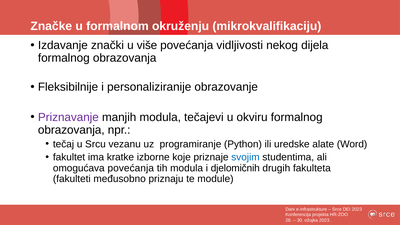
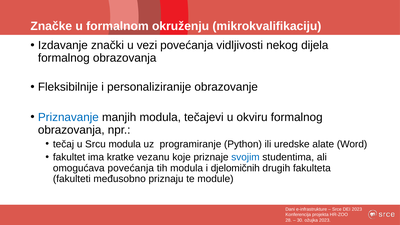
više: više -> vezi (147, 45)
Priznavanje colour: purple -> blue (68, 117)
Srcu vezanu: vezanu -> modula (125, 144)
izborne: izborne -> vezanu (153, 157)
